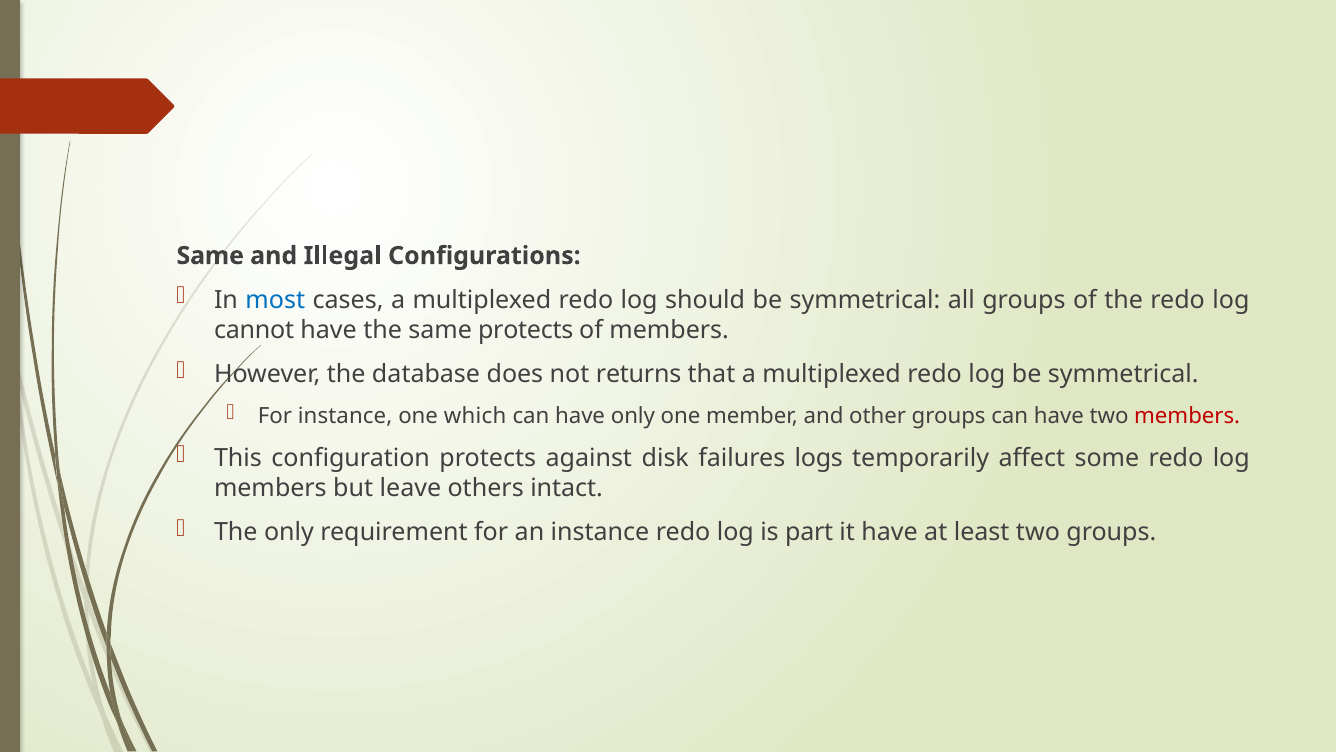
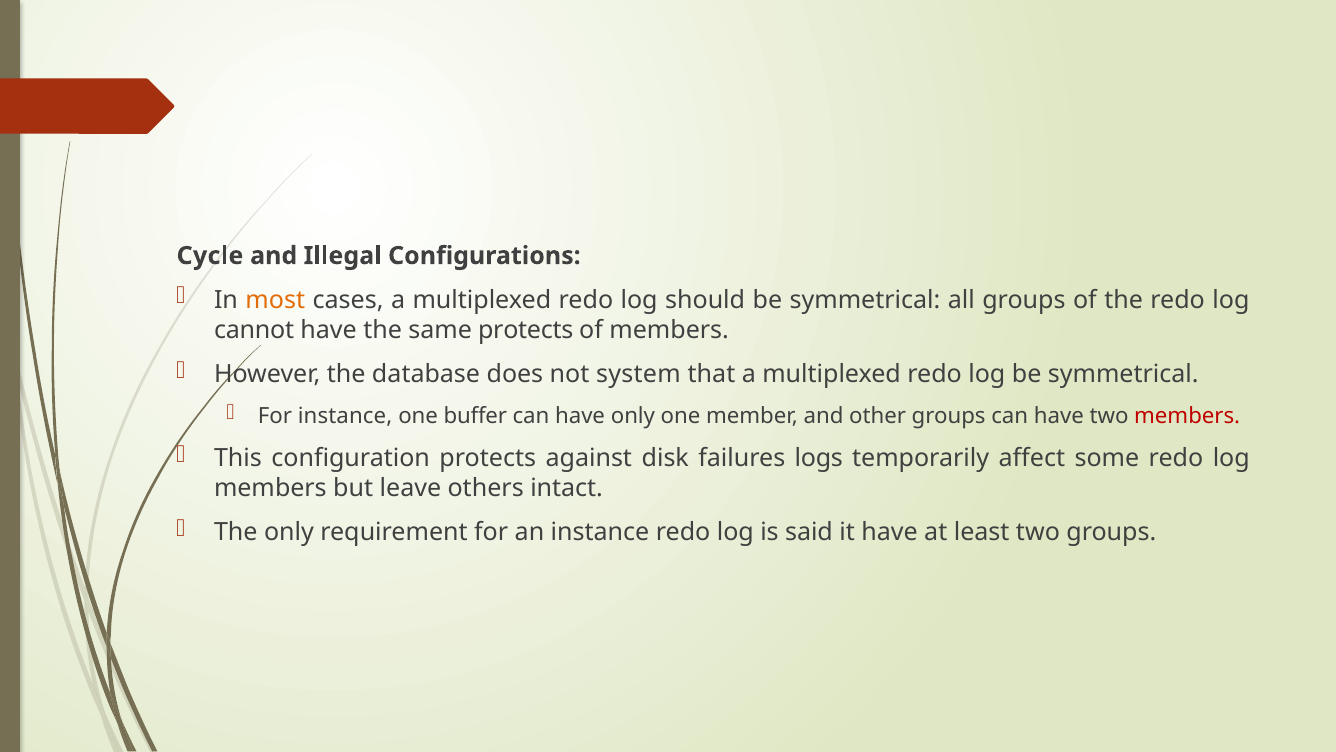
Same: Same -> Cycle (210, 256)
most colour: blue -> orange (275, 300)
returns: returns -> system (638, 374)
which: which -> buffer (475, 416)
part: part -> said (809, 532)
